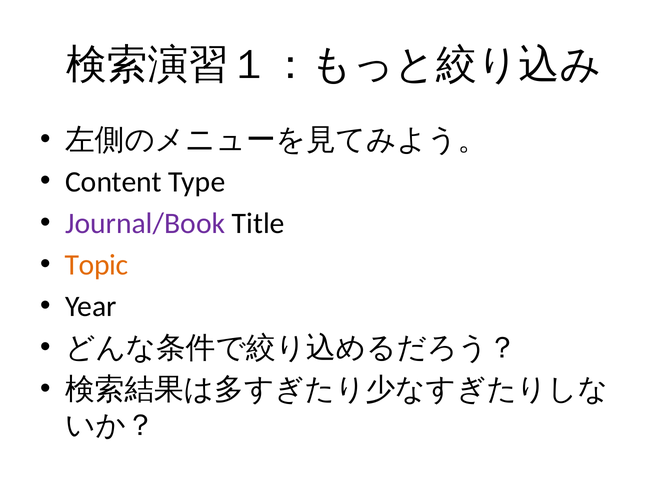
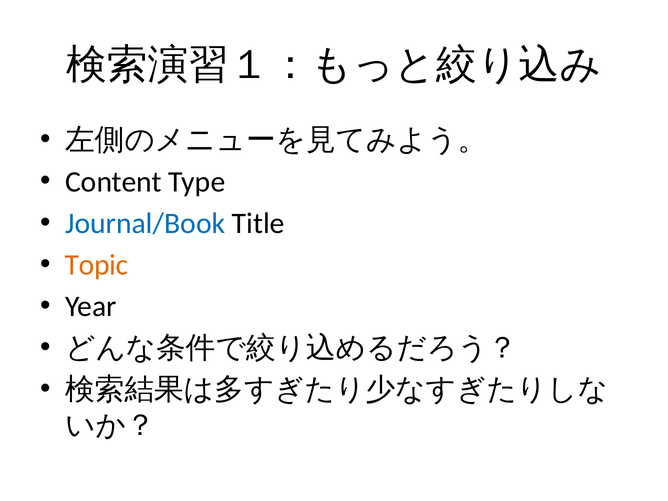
Journal/Book colour: purple -> blue (145, 223)
